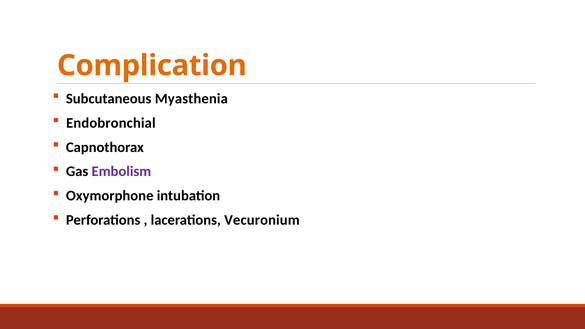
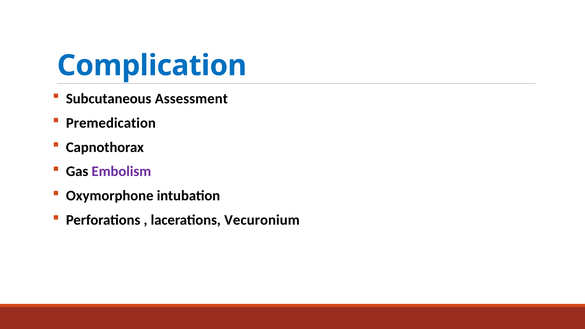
Complication colour: orange -> blue (152, 66)
Myasthenia: Myasthenia -> Assessment (191, 99)
Endobronchial: Endobronchial -> Premedication (111, 123)
